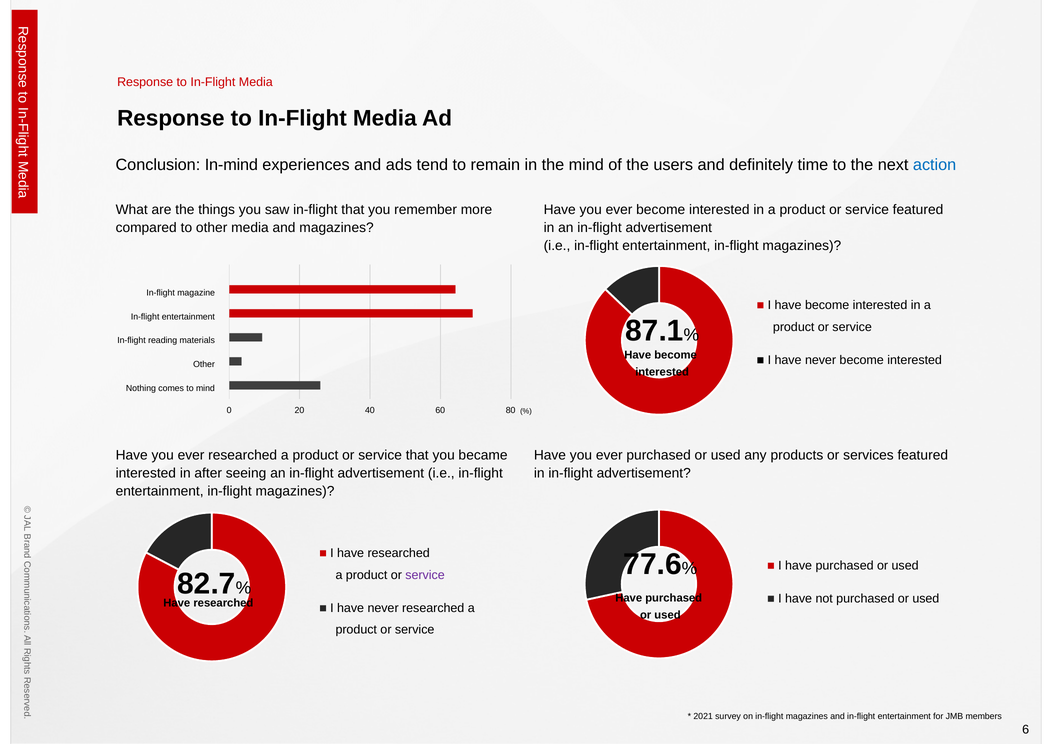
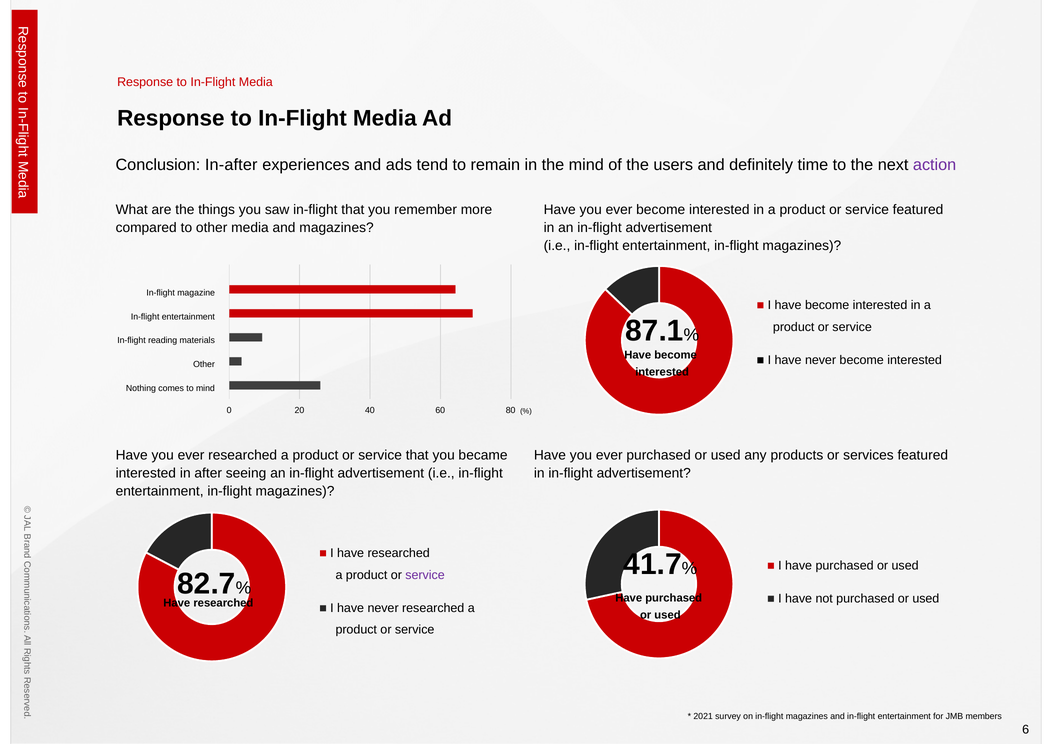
In-mind: In-mind -> In-after (231, 165)
action colour: blue -> purple (935, 165)
77.6: 77.6 -> 41.7 (653, 564)
